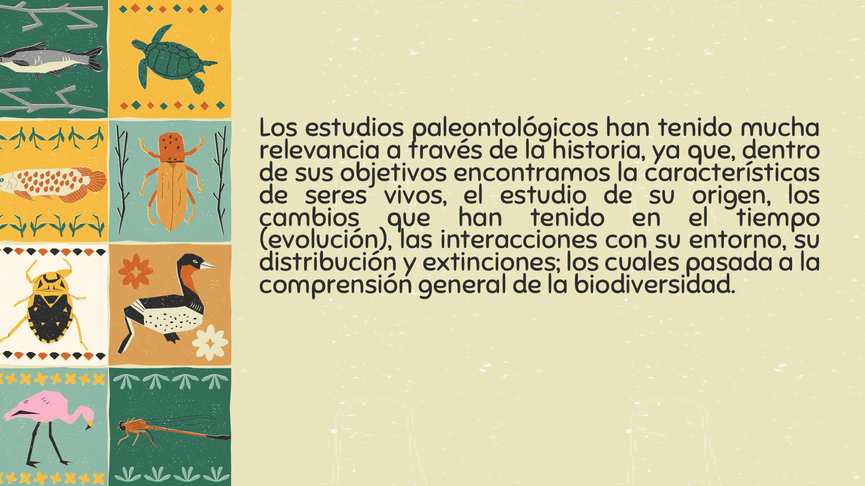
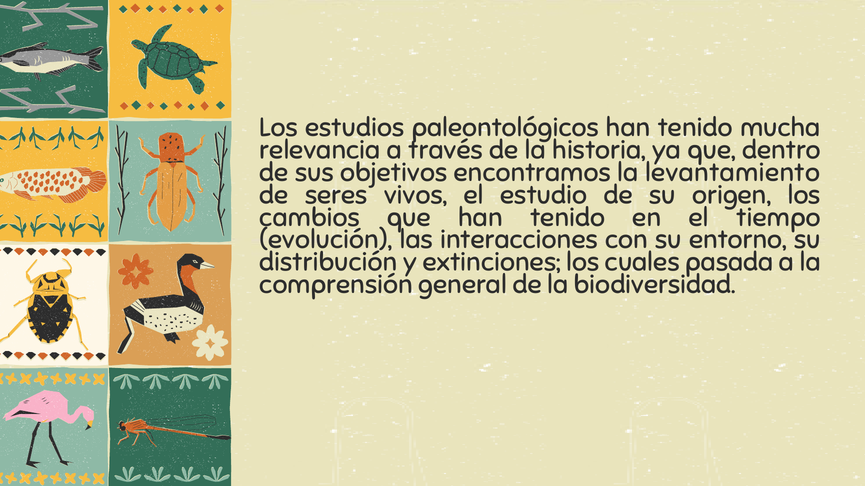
características: características -> levantamiento (733, 173)
